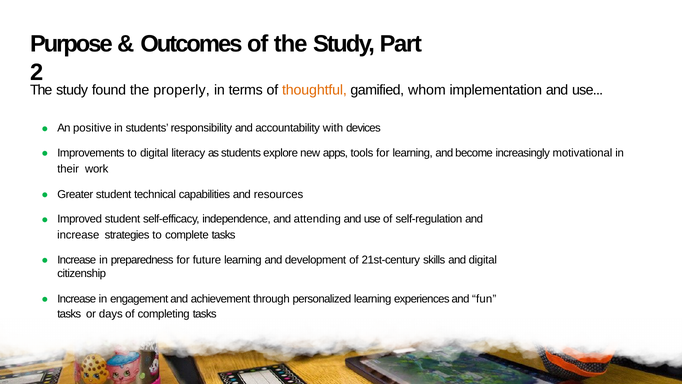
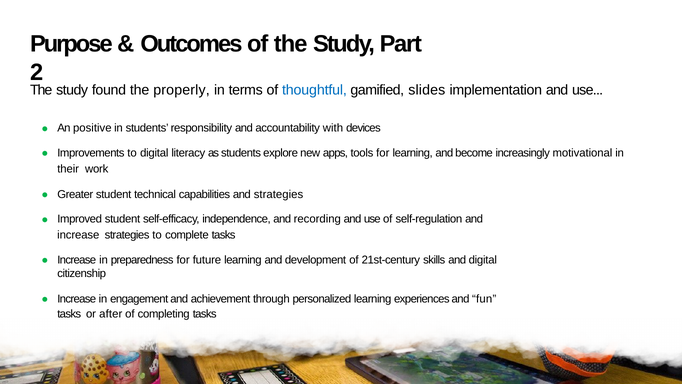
thoughtful colour: orange -> blue (314, 90)
whom: whom -> slides (427, 90)
and resources: resources -> strategies (278, 194)
attending: attending -> recording (317, 219)
days: days -> after (111, 314)
